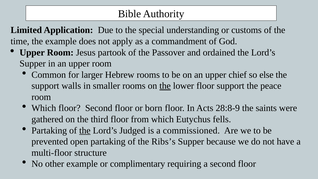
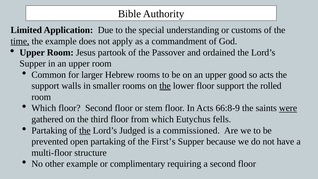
time underline: none -> present (20, 41)
chief: chief -> good (238, 75)
so else: else -> acts (266, 75)
peace: peace -> rolled (271, 86)
born: born -> stem (154, 108)
28:8-9: 28:8-9 -> 66:8-9 (228, 108)
were underline: none -> present (288, 108)
Ribs’s: Ribs’s -> First’s (163, 142)
